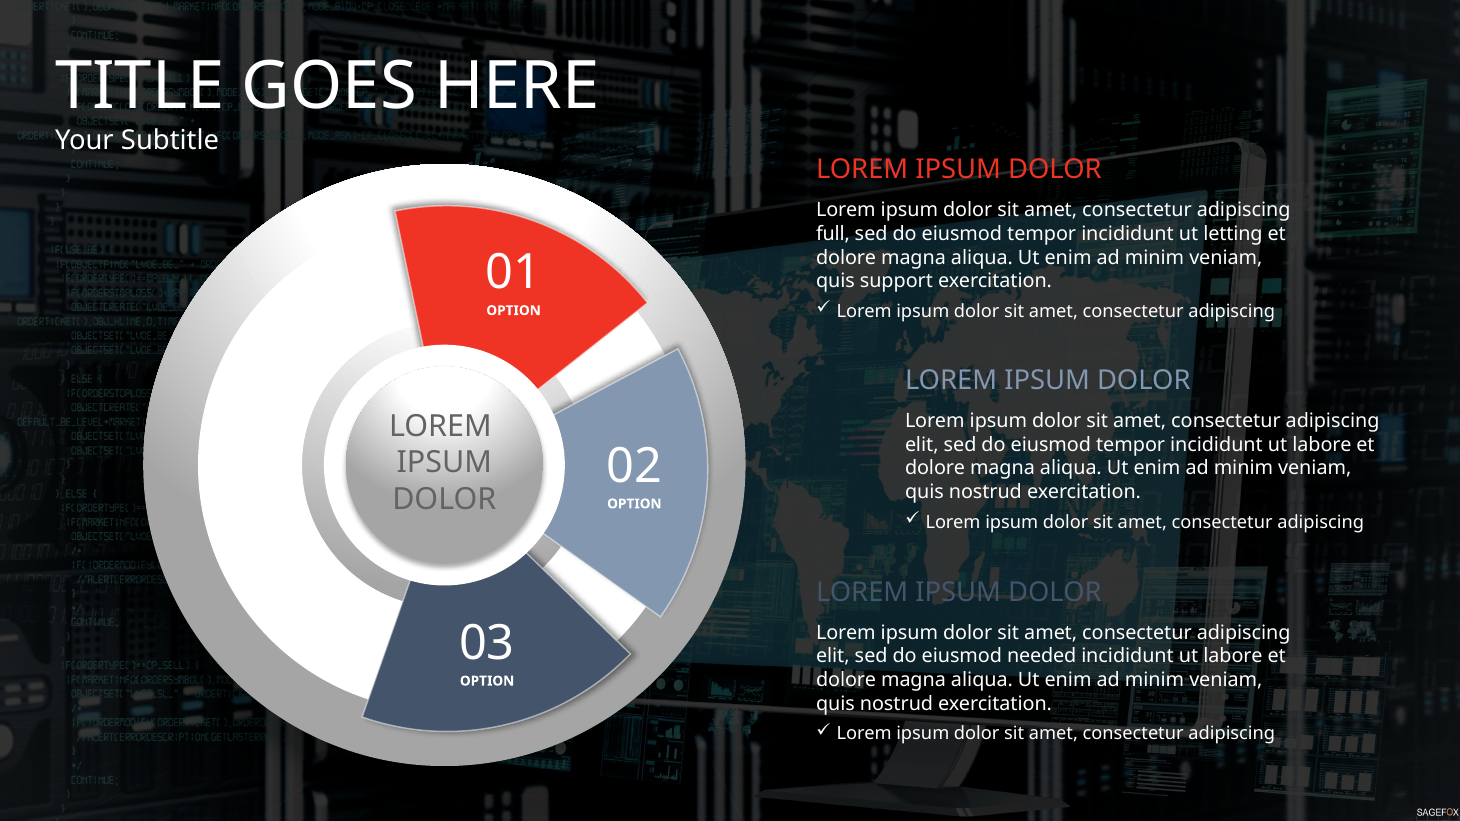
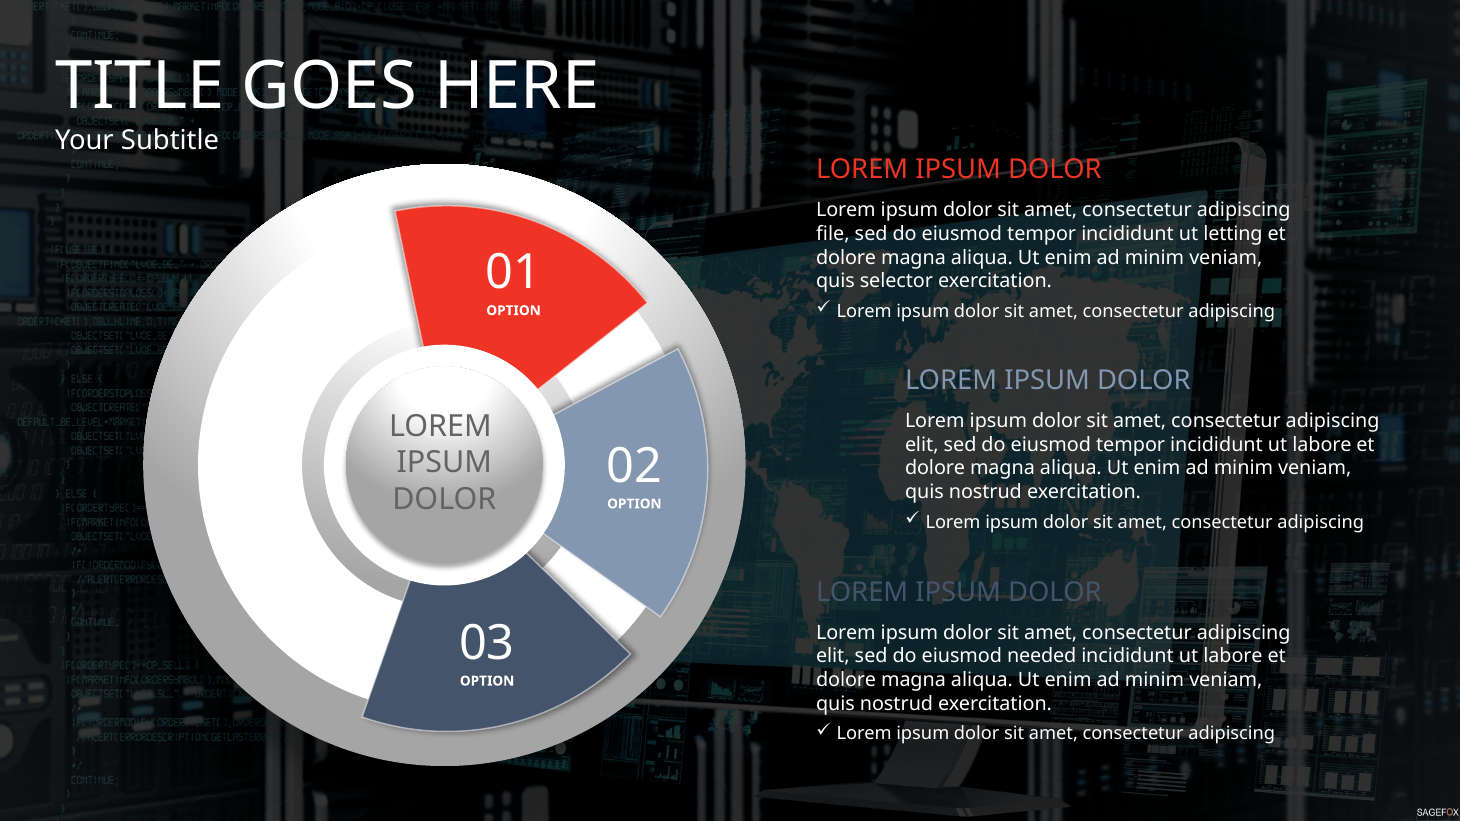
full: full -> file (833, 234)
support: support -> selector (896, 282)
